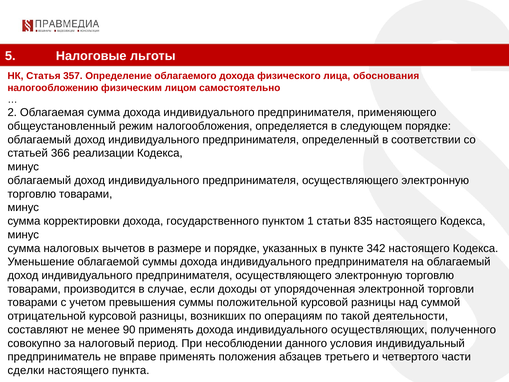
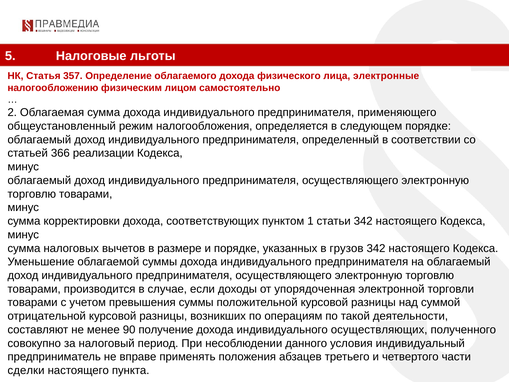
обоснования: обоснования -> электронные (386, 76)
государственного: государственного -> соответствующих (213, 221)
статьи 835: 835 -> 342 (363, 221)
пункте: пункте -> грузов (346, 248)
90 применять: применять -> получение (166, 330)
